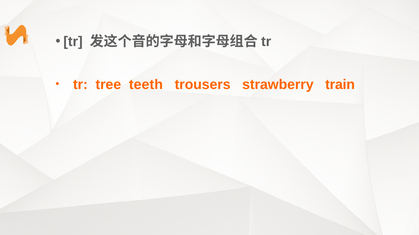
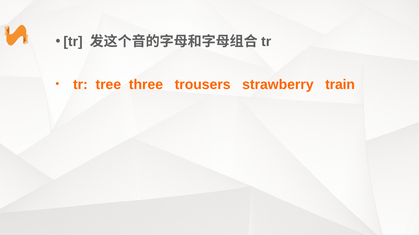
teeth: teeth -> three (146, 85)
